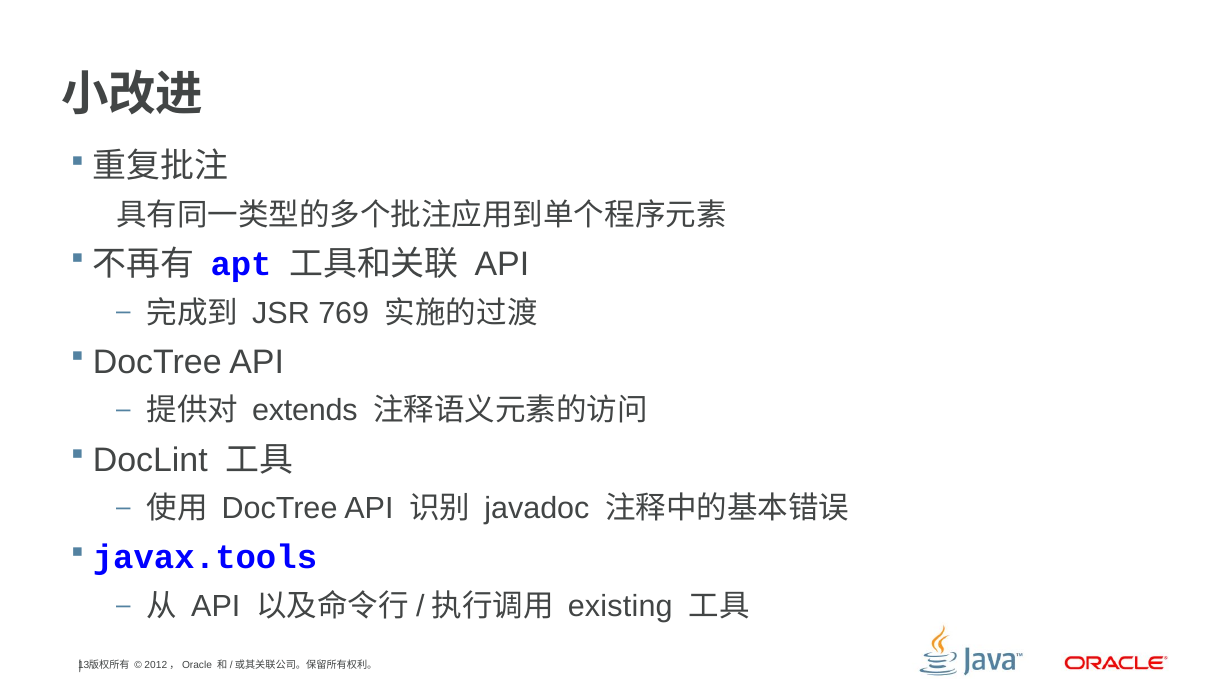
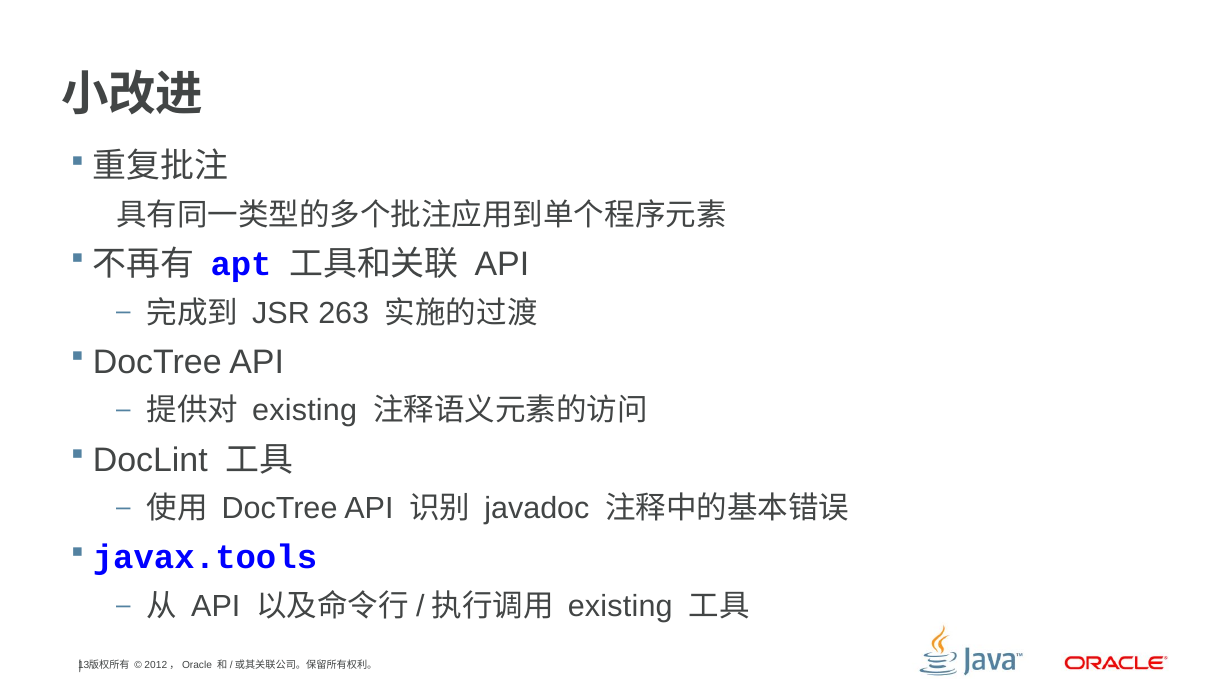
769: 769 -> 263 (344, 313)
extends: extends -> existing (305, 411)
